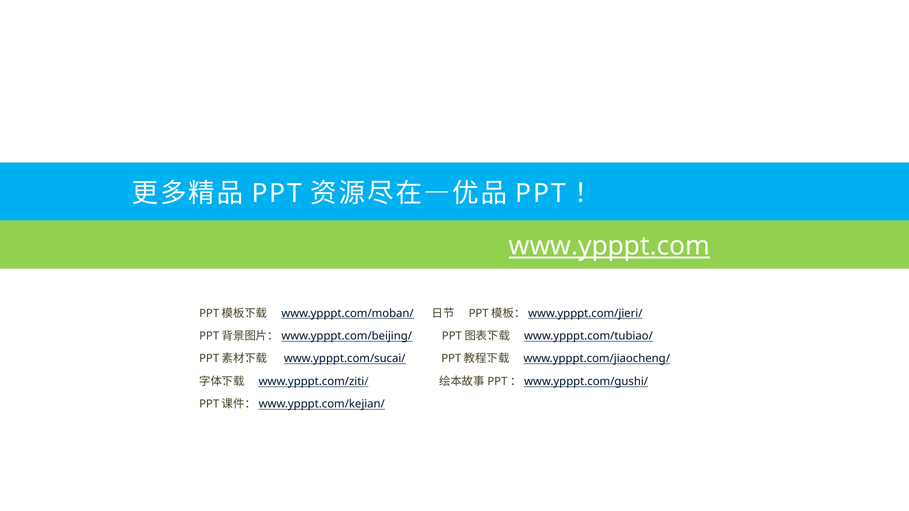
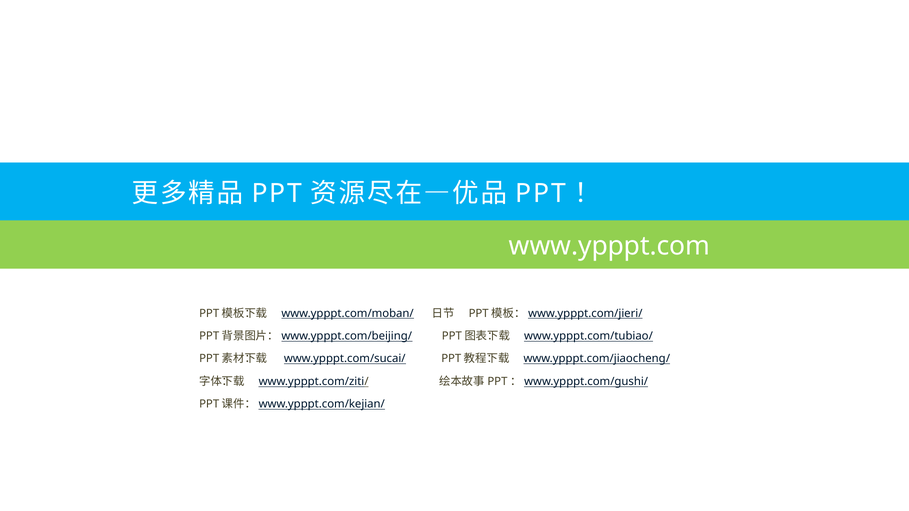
www.ypppt.com underline: present -> none (609, 246)
